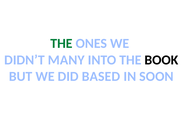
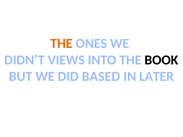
THE colour: green -> orange (61, 44)
MANY: MANY -> VIEWS (66, 60)
SOON: SOON -> LATER (157, 76)
